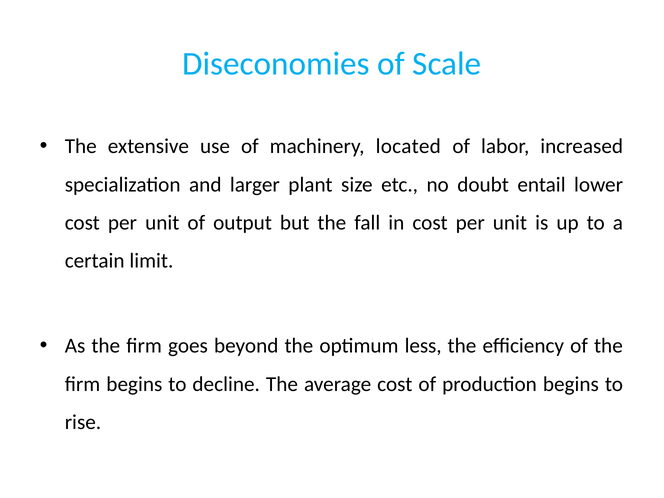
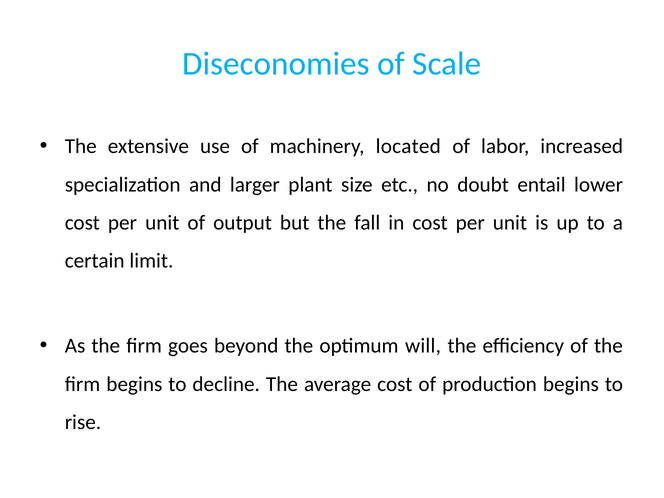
less: less -> will (423, 346)
